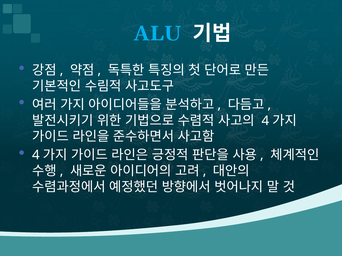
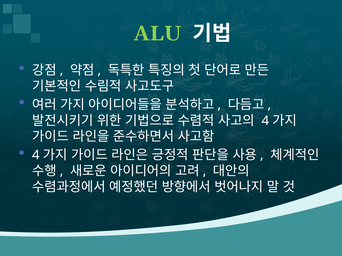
ALU colour: light blue -> light green (158, 34)
